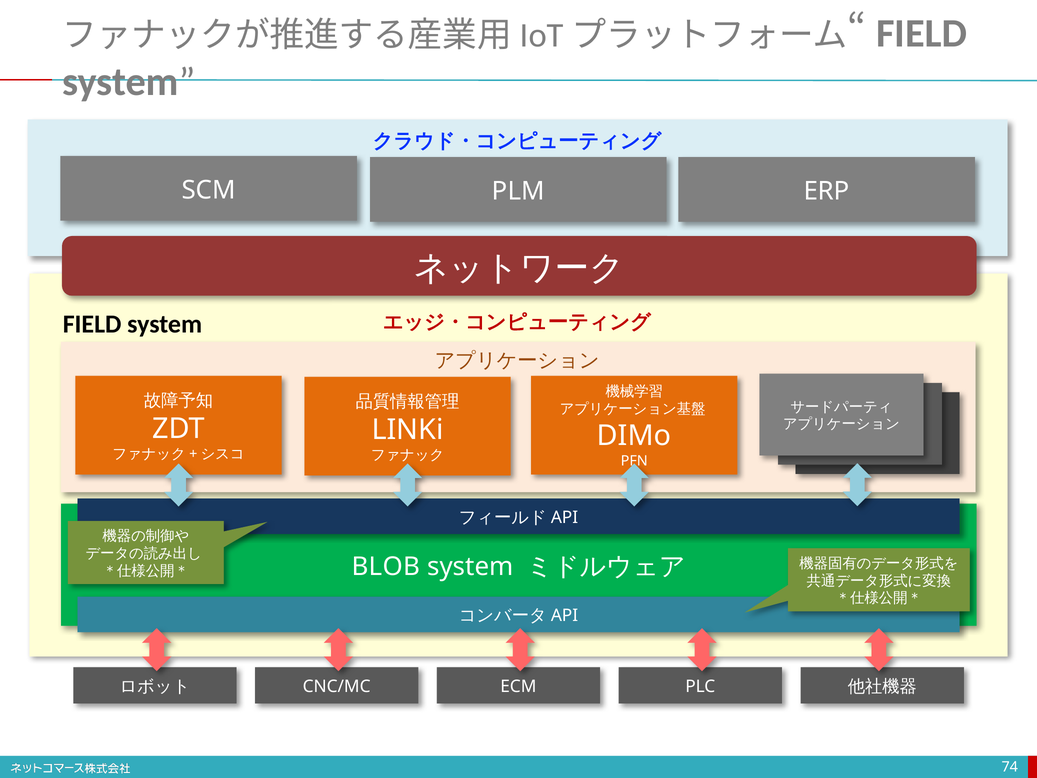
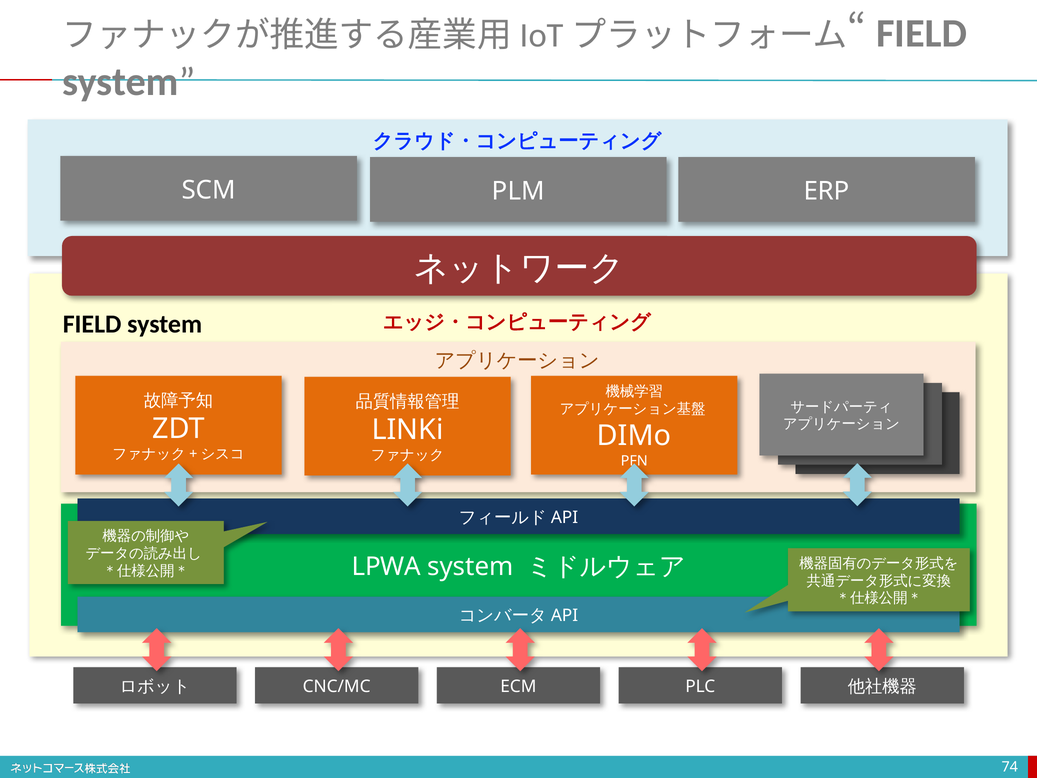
BLOB: BLOB -> LPWA (386, 566)
